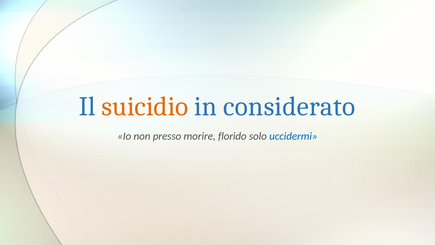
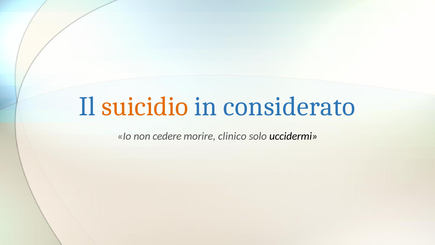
presso: presso -> cedere (167, 136)
florido: florido -> clinico (232, 136)
uccidermi colour: blue -> black (293, 136)
